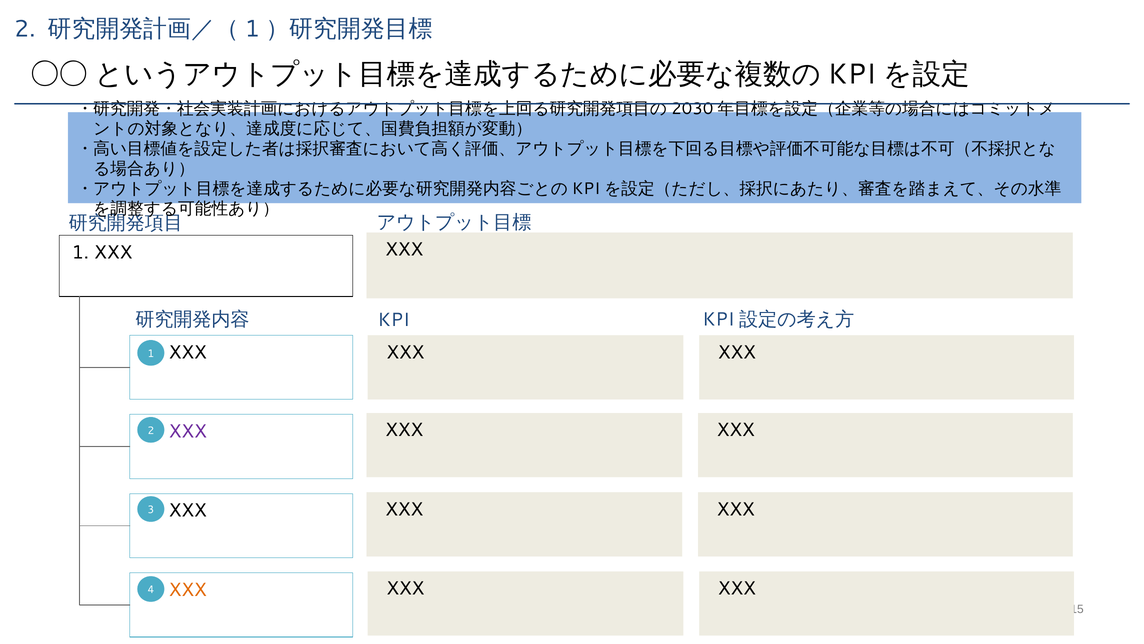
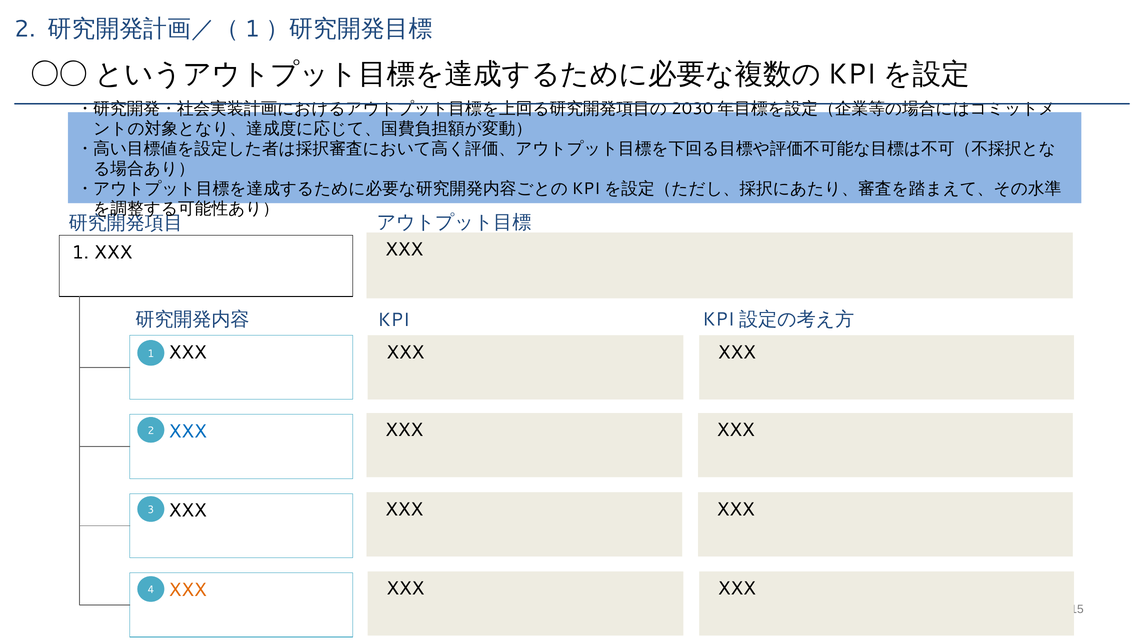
XXX colour: purple -> blue (188, 431)
